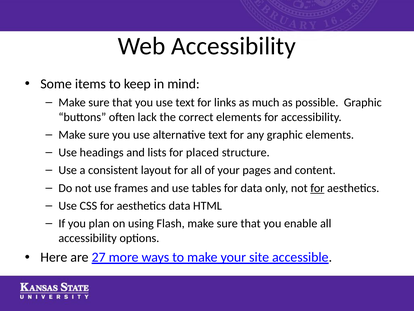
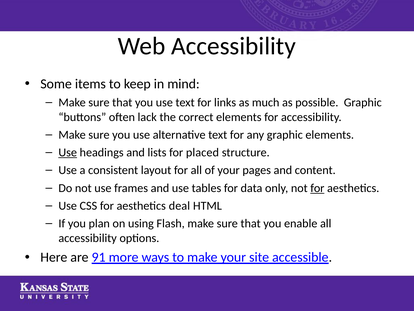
Use underline: none -> present (68, 152)
aesthetics data: data -> deal (179, 205)
27: 27 -> 91 (99, 257)
